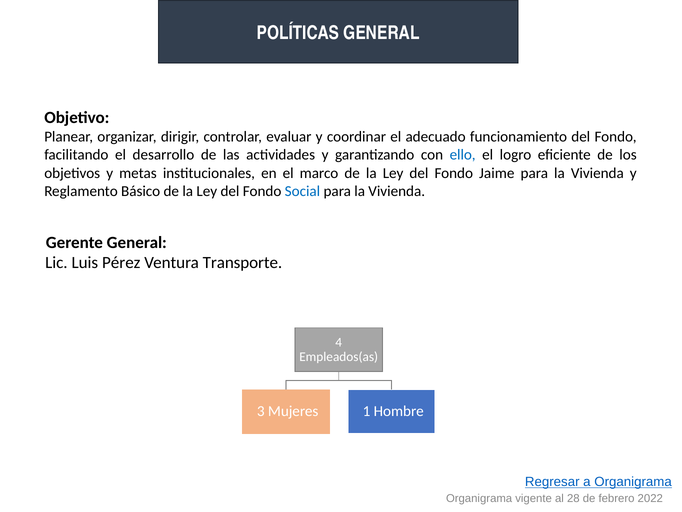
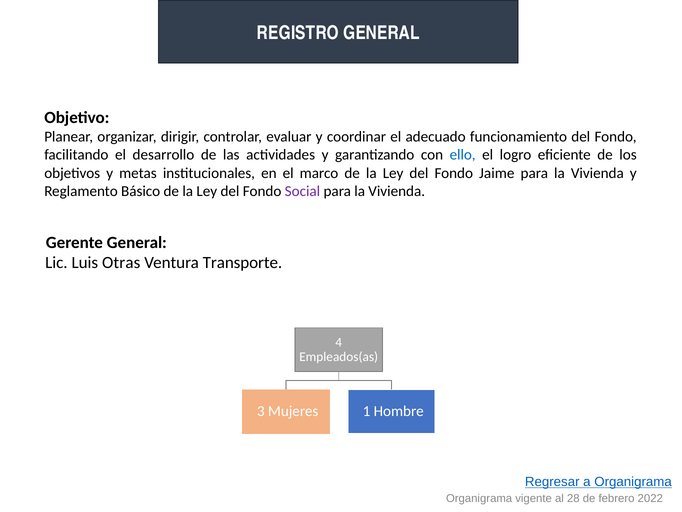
POLÍTICAS: POLÍTICAS -> REGISTRO (298, 33)
Social colour: blue -> purple (302, 191)
Pérez: Pérez -> Otras (121, 263)
